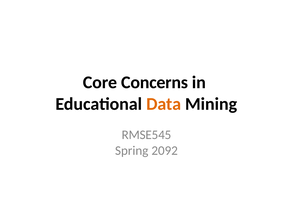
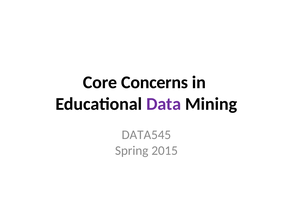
Data colour: orange -> purple (164, 104)
RMSE545: RMSE545 -> DATA545 (146, 135)
2092: 2092 -> 2015 (165, 150)
